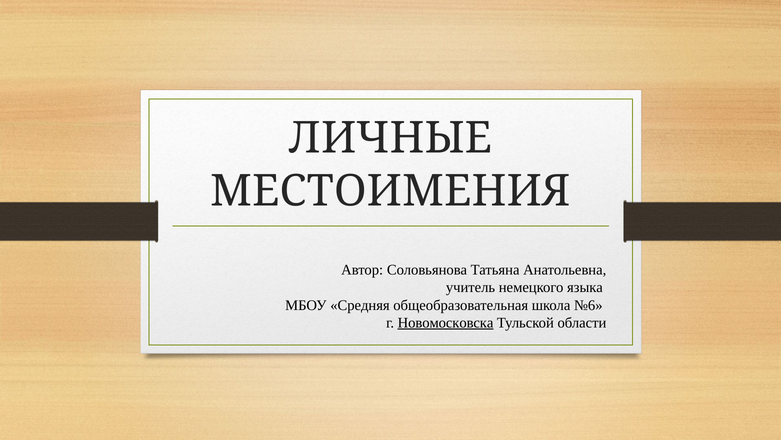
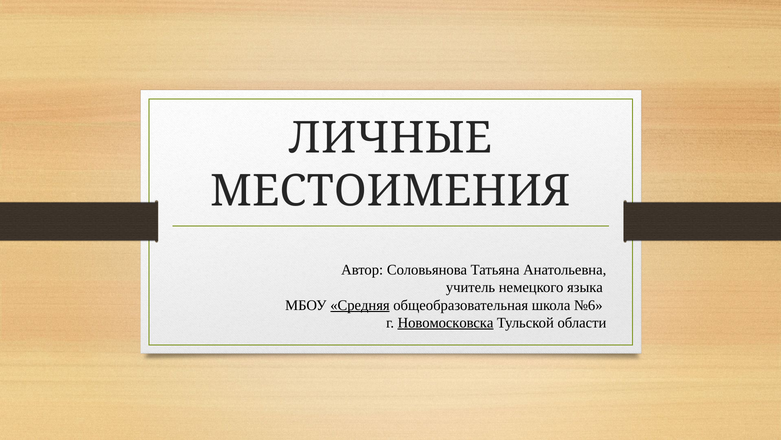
Средняя underline: none -> present (360, 305)
